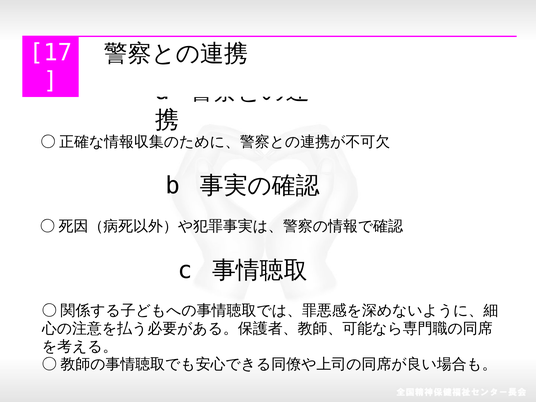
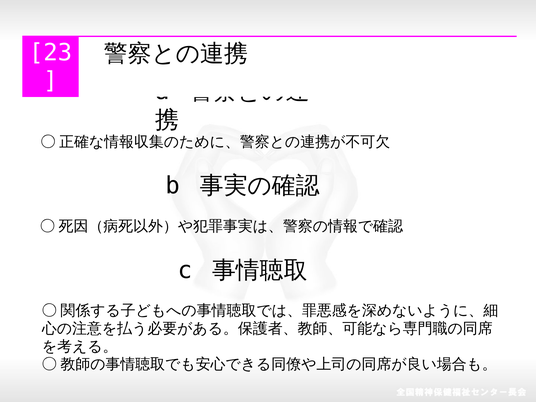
17: 17 -> 23 (51, 53)
